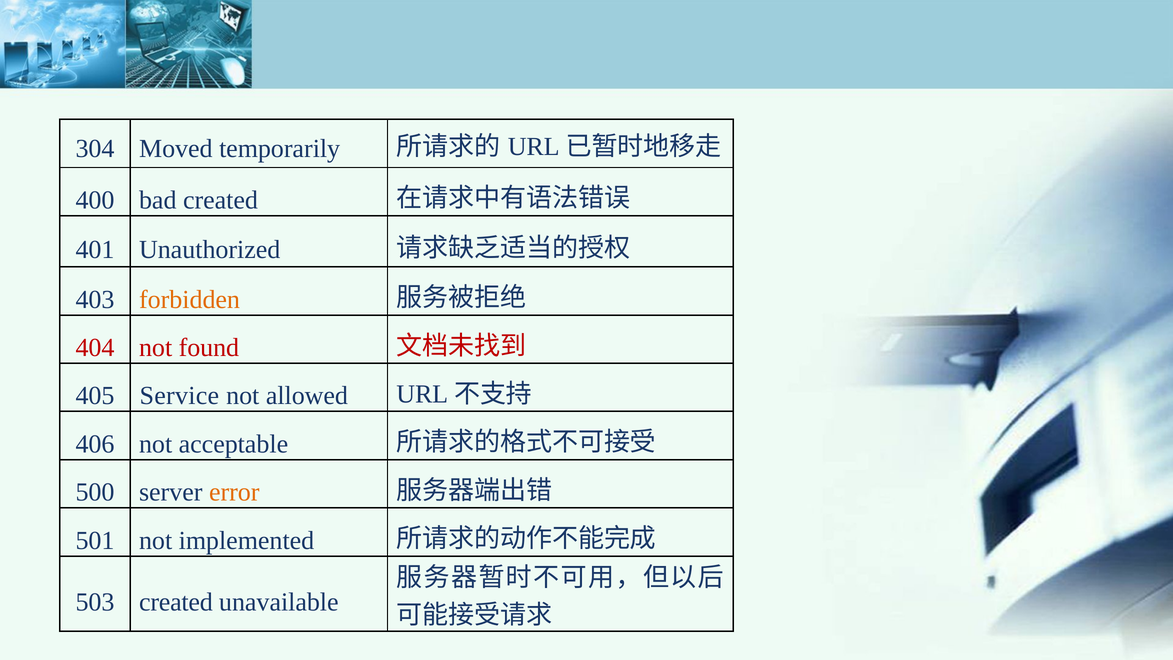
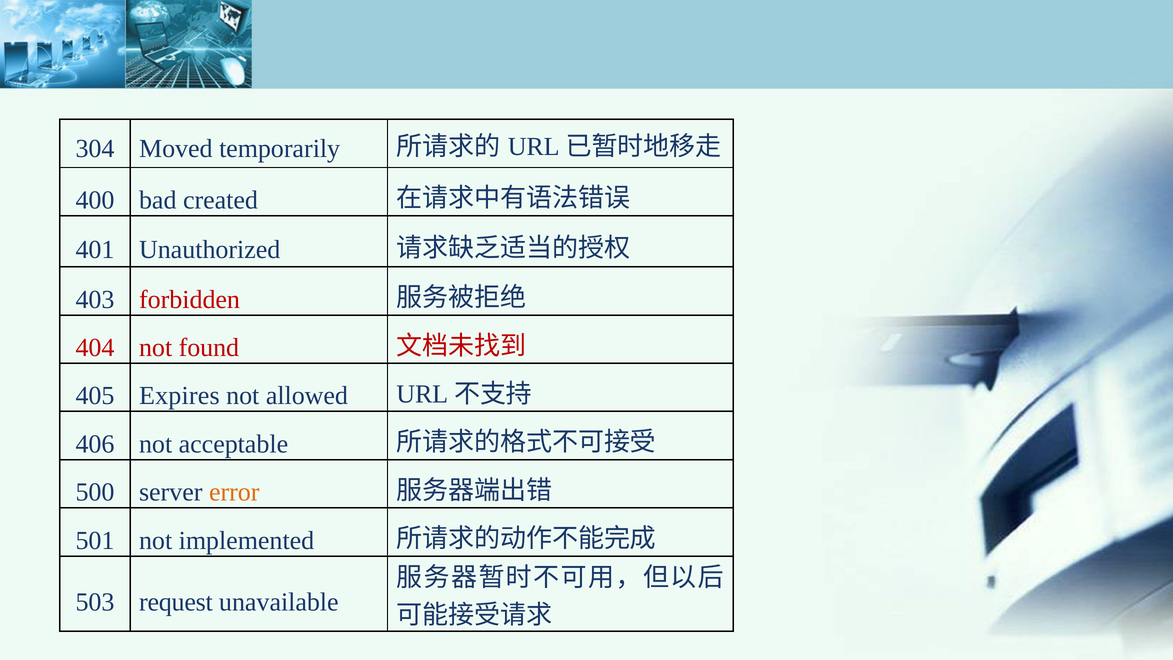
forbidden colour: orange -> red (190, 299)
Service: Service -> Expires (179, 396)
503 created: created -> request (176, 602)
